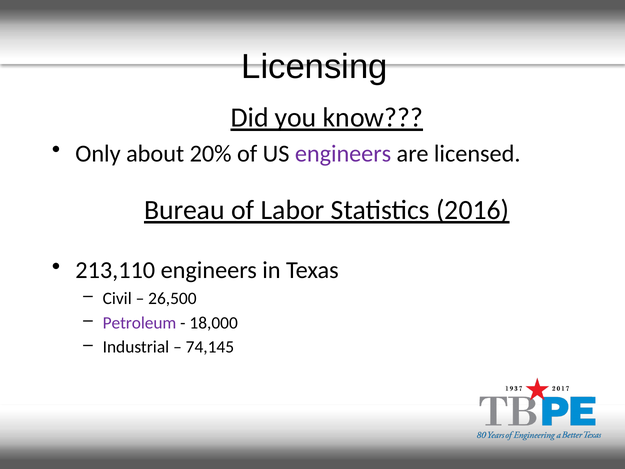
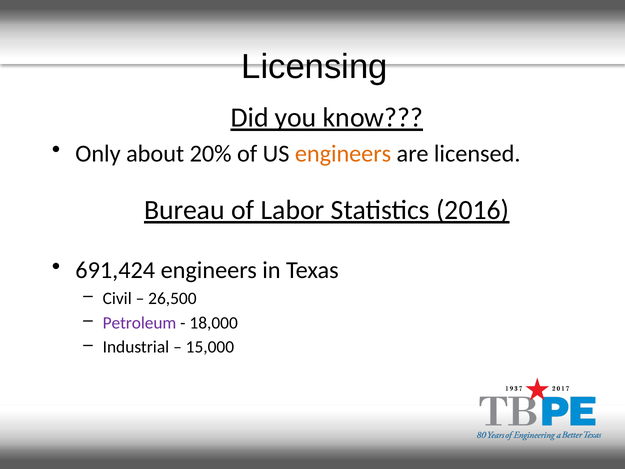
engineers colour: purple -> orange (343, 154)
213,110: 213,110 -> 691,424 (115, 270)
74,145: 74,145 -> 15,000 (210, 347)
